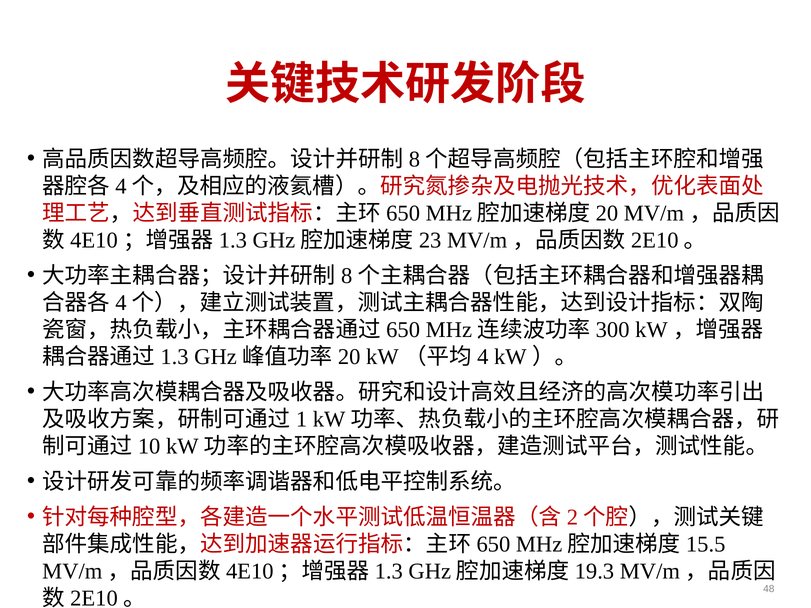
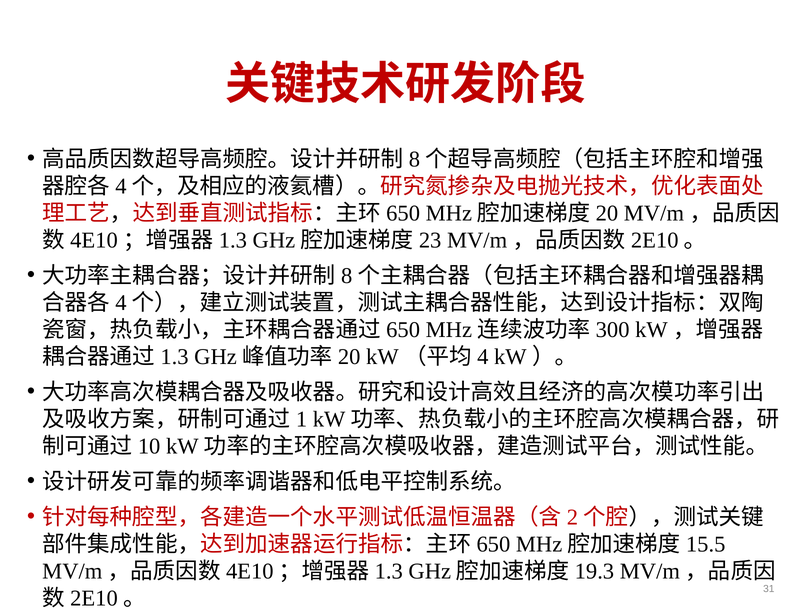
48: 48 -> 31 (769, 589)
